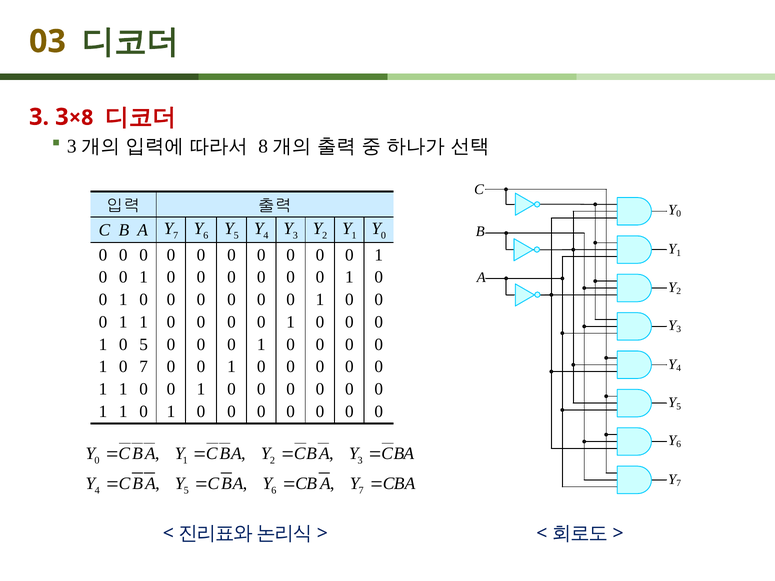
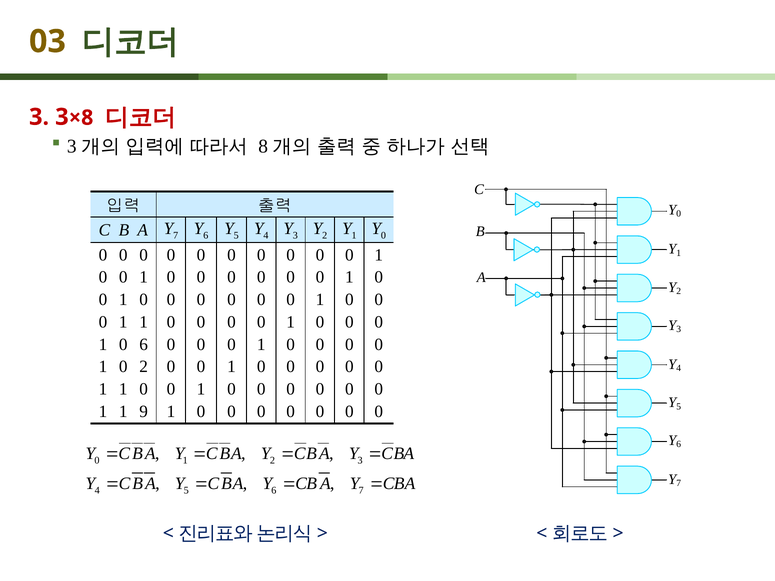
0 5: 5 -> 6 (144, 345)
0 7: 7 -> 2 (144, 367)
0: 0 -> 9 (144, 412)
